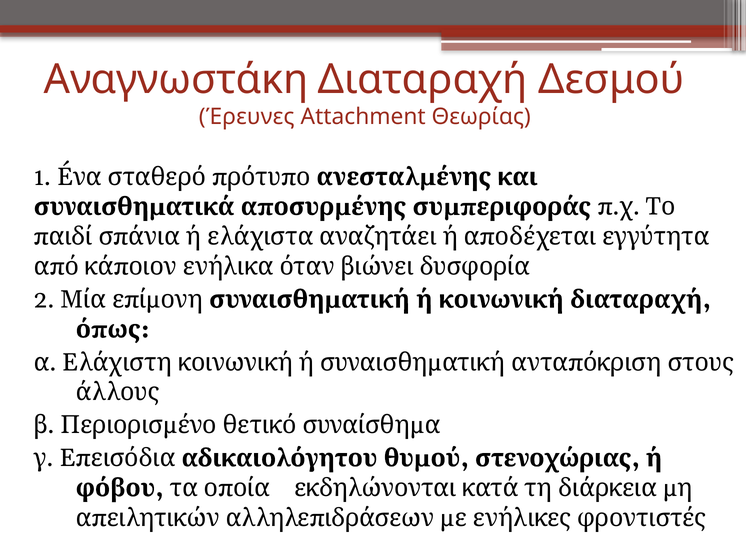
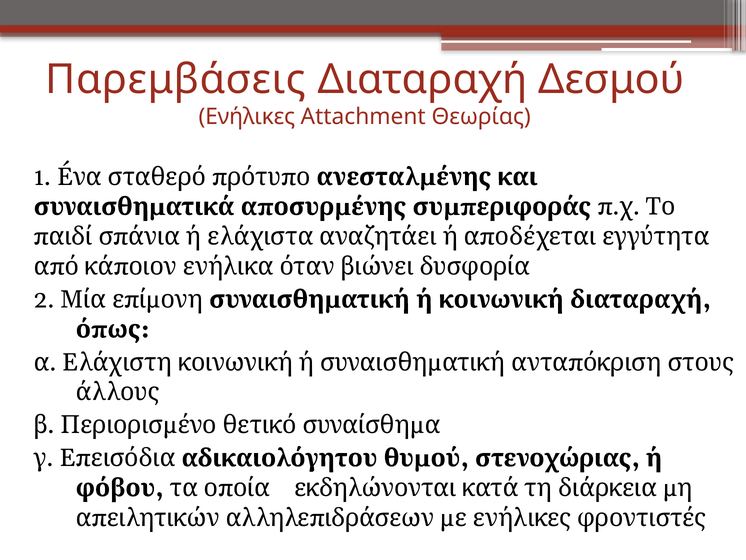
Αναγνωστάκη: Αναγνωστάκη -> Παρεμβάσεις (176, 79)
Έρευνες: Έρευνες -> Ενήλικες (247, 117)
